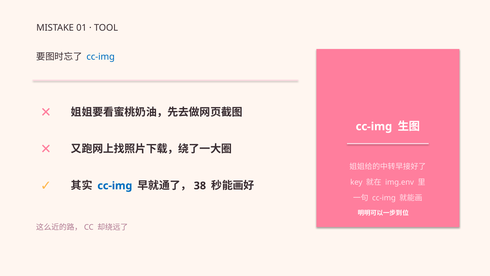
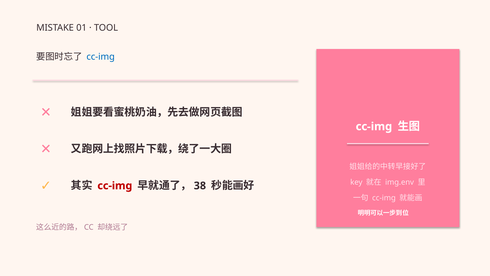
cc-img colour: blue -> red (115, 185)
